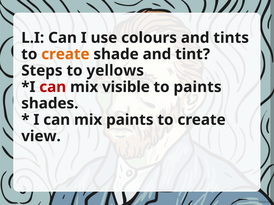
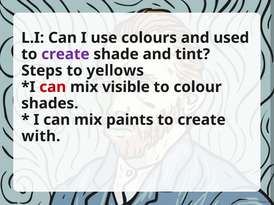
tints: tints -> used (231, 38)
create colour: orange -> purple (65, 54)
to paints: paints -> colour (198, 87)
view: view -> with (41, 137)
